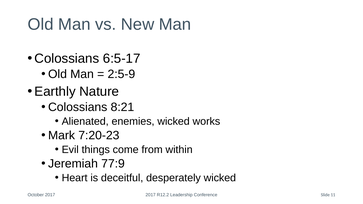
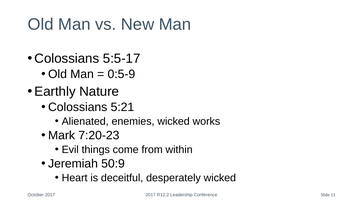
6:5-17: 6:5-17 -> 5:5-17 (122, 59)
2:5-9: 2:5-9 -> 0:5-9 (121, 74)
8:21: 8:21 -> 5:21 (122, 107)
77:9: 77:9 -> 50:9 (113, 164)
